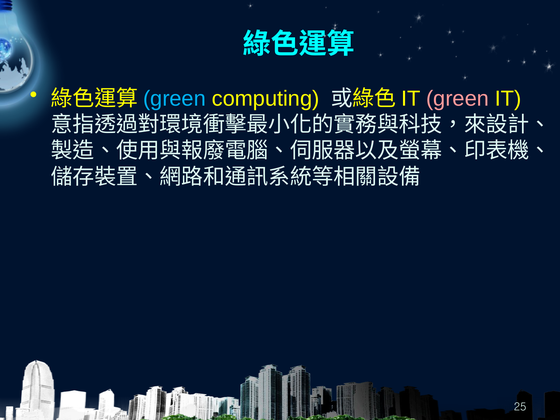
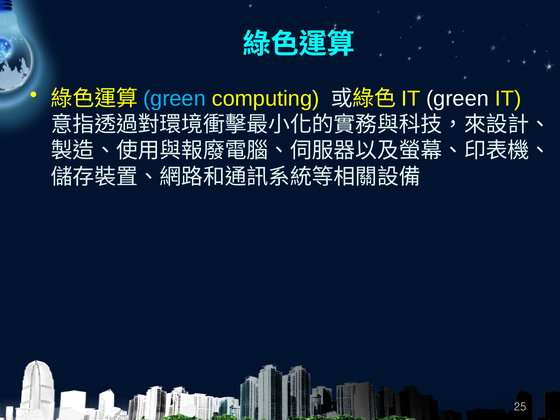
green colour: pink -> white (457, 99)
